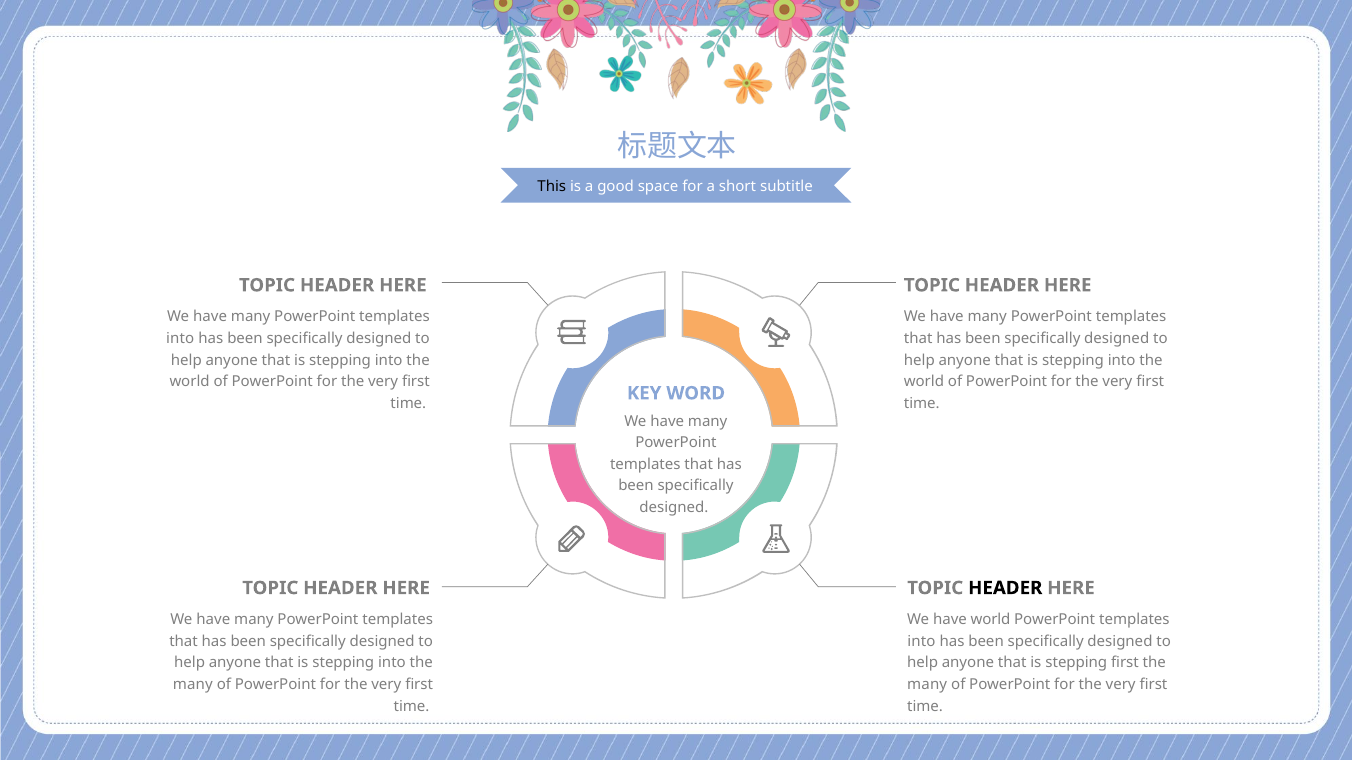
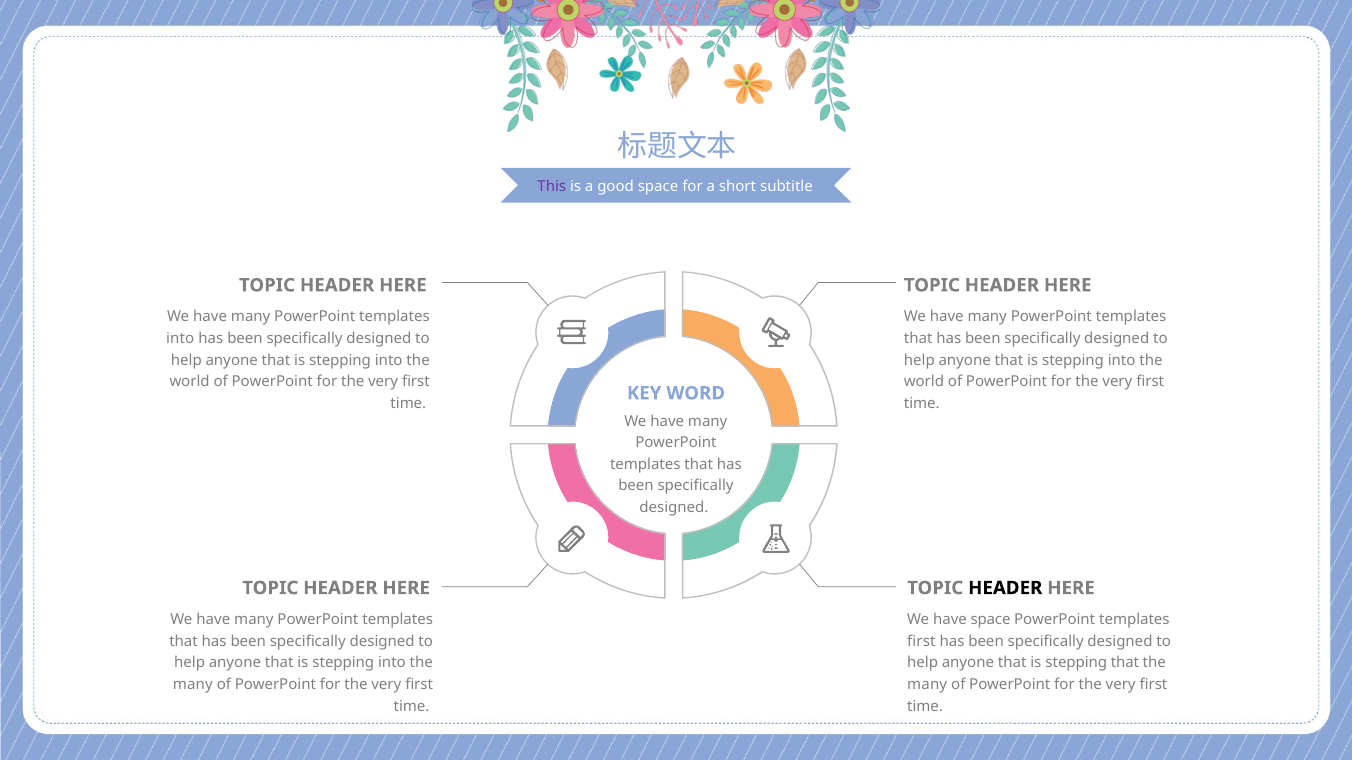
This colour: black -> purple (552, 186)
have world: world -> space (991, 620)
into: into -> first (921, 642)
stepping first: first -> that (1125, 663)
